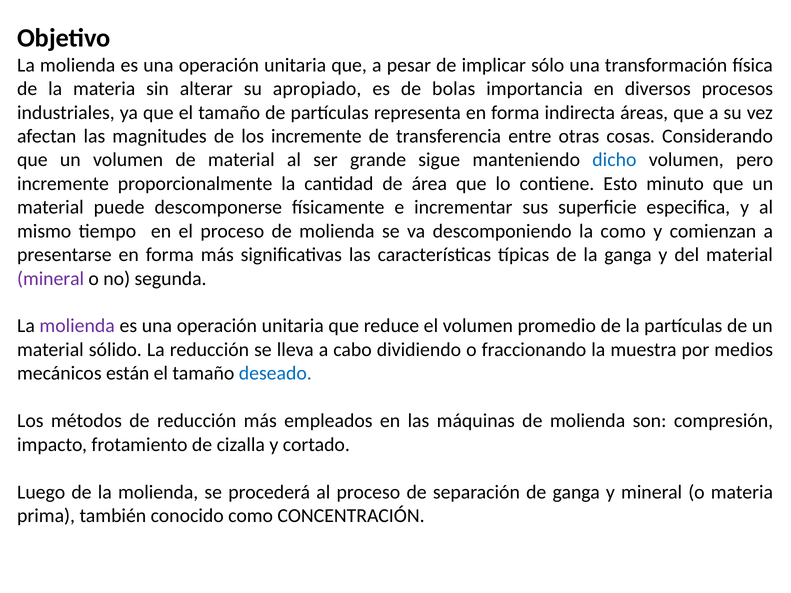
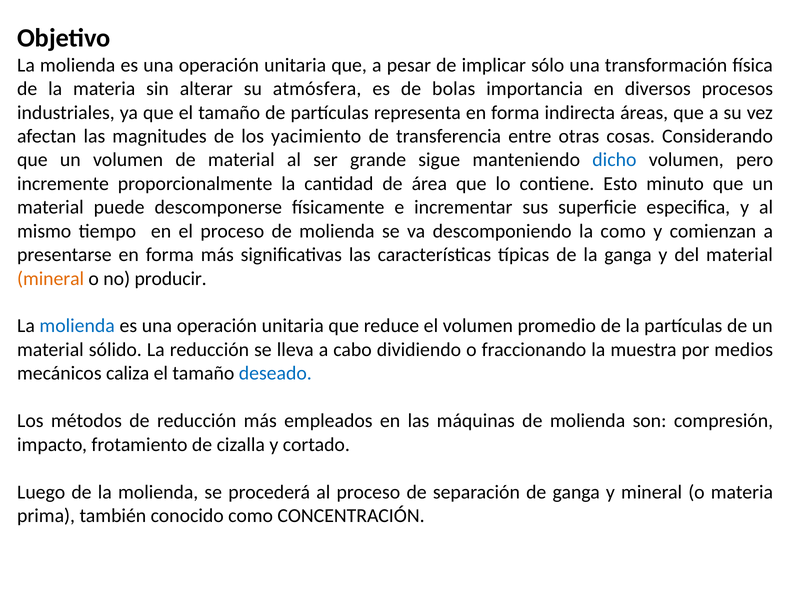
apropiado: apropiado -> atmósfera (317, 89)
los incremente: incremente -> yacimiento (316, 136)
mineral colour: purple -> orange (51, 279)
segunda: segunda -> producir (171, 279)
molienda colour: purple -> blue (77, 326)
están: están -> caliza (128, 374)
